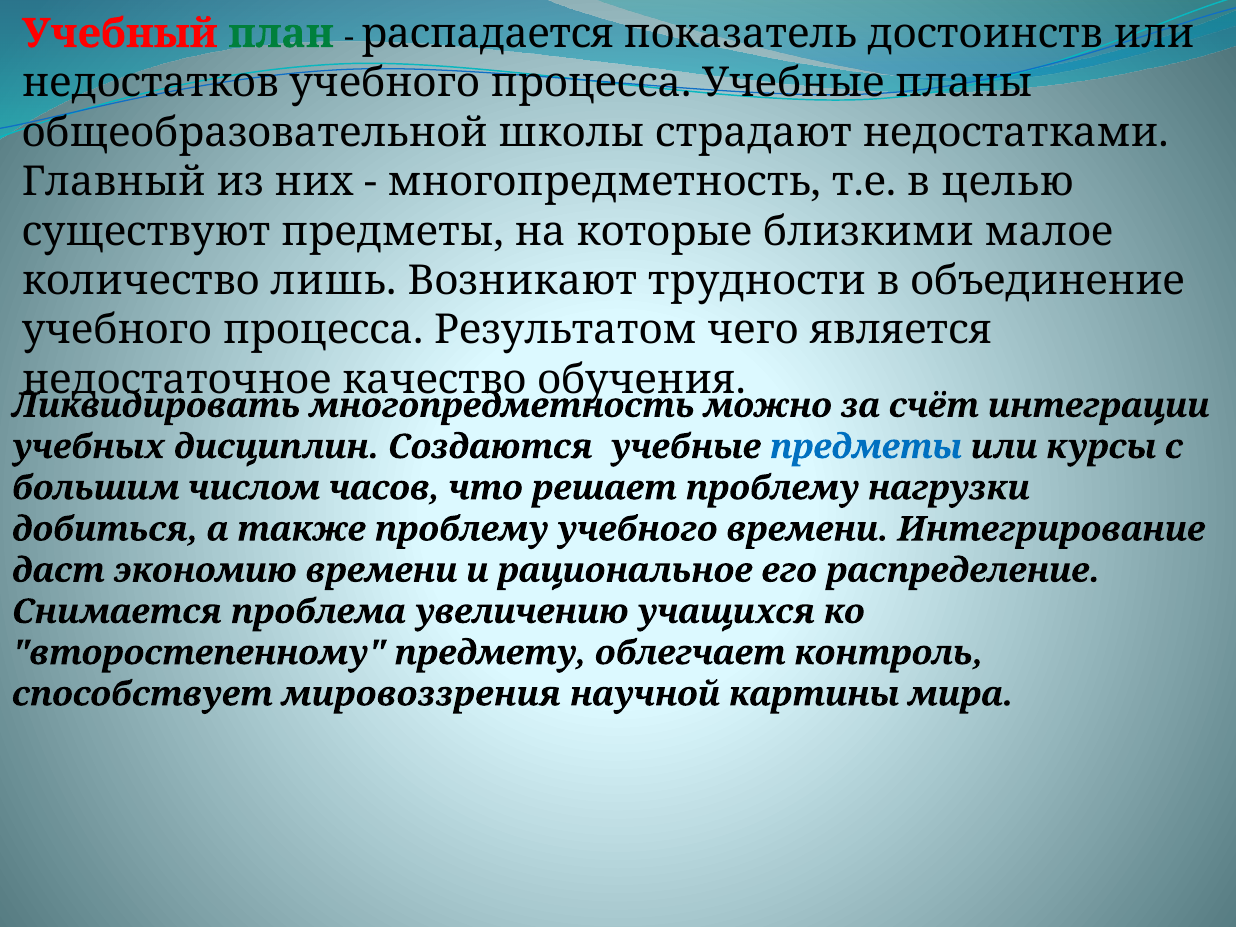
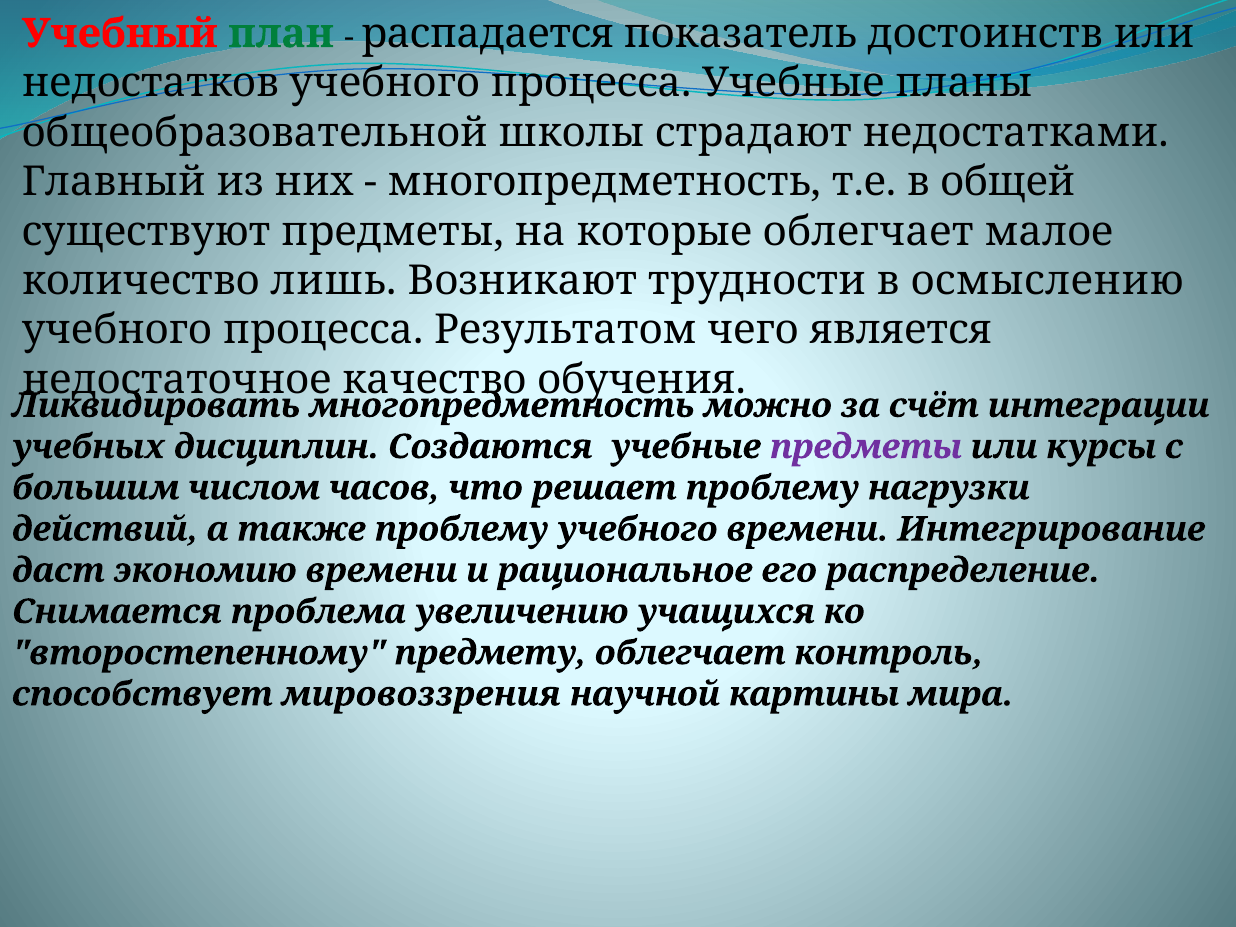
целью: целью -> общей (1008, 182)
которые близкими: близкими -> облегчает (868, 231)
объединение: объединение -> осмыслению (1047, 281)
предметы colour: blue -> purple (866, 447)
добиться: добиться -> действий (105, 529)
